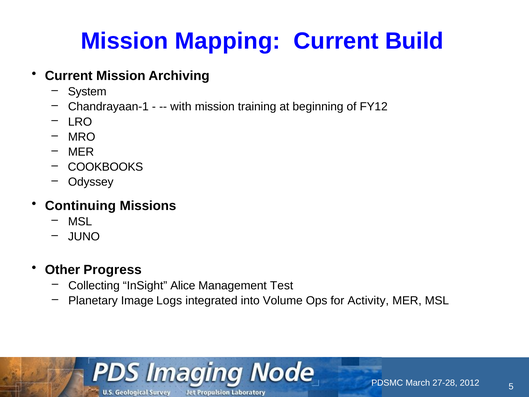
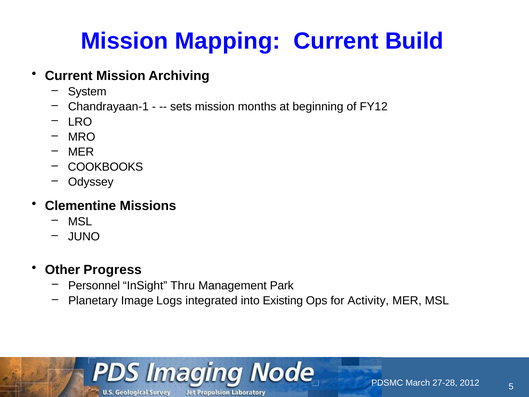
with: with -> sets (181, 107)
training: training -> months (257, 107)
Continuing: Continuing -> Clementine (80, 206)
Collecting: Collecting -> Personnel (94, 285)
Alice: Alice -> Thru (183, 285)
Test: Test -> Park (282, 285)
Volume: Volume -> Existing (283, 300)
